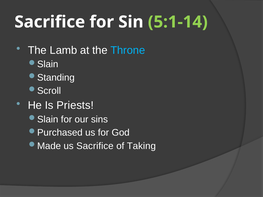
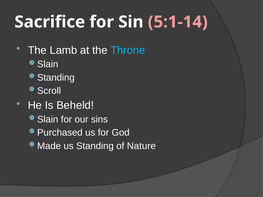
5:1-14 colour: light green -> pink (178, 22)
Priests: Priests -> Beheld (75, 105)
us Sacrifice: Sacrifice -> Standing (95, 146)
Taking: Taking -> Nature (141, 146)
